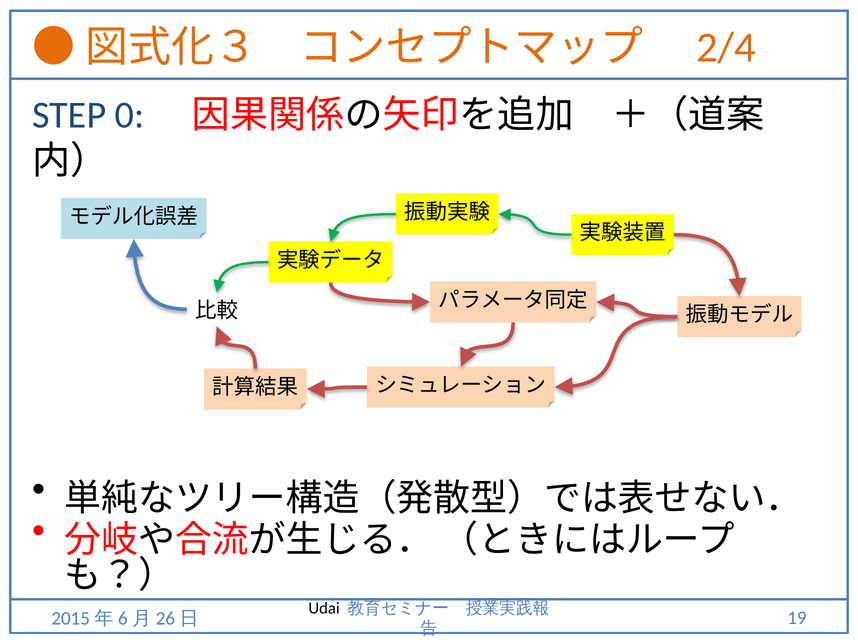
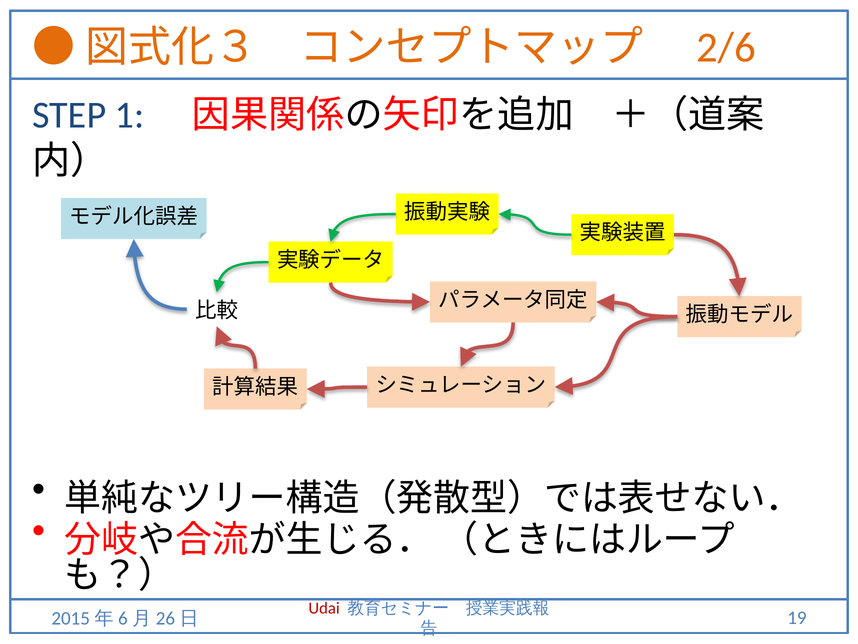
2/4: 2/4 -> 2/6 (726, 48)
0: 0 -> 1 (130, 115)
Udai colour: black -> red (324, 608)
